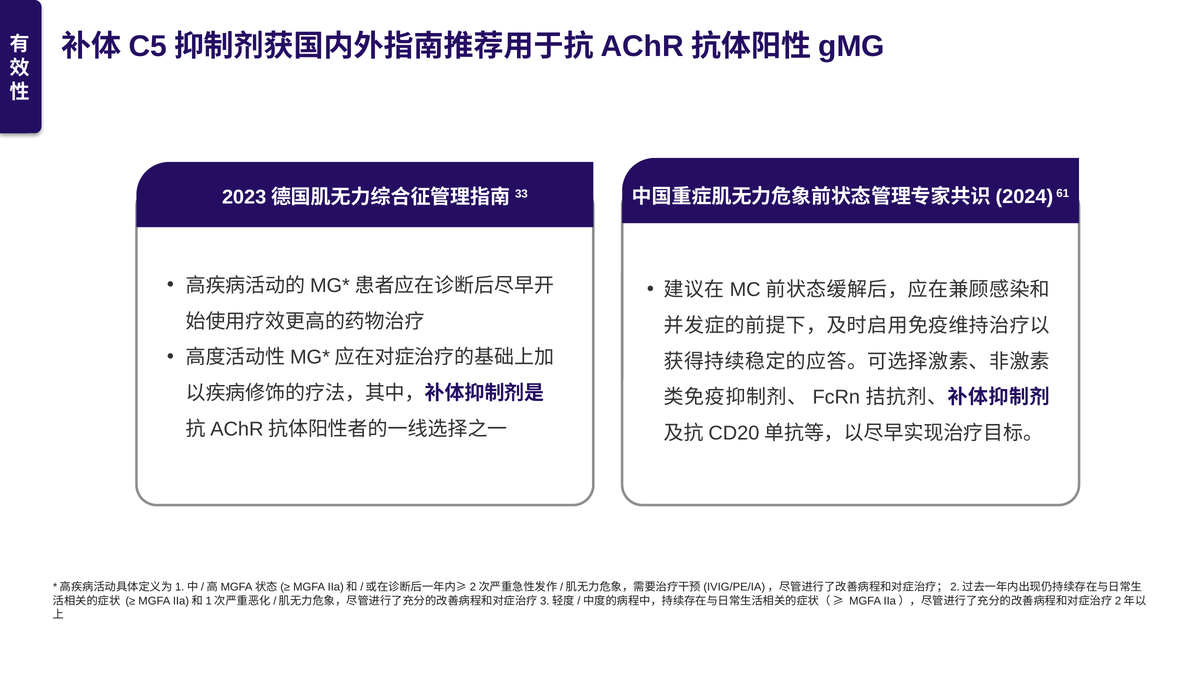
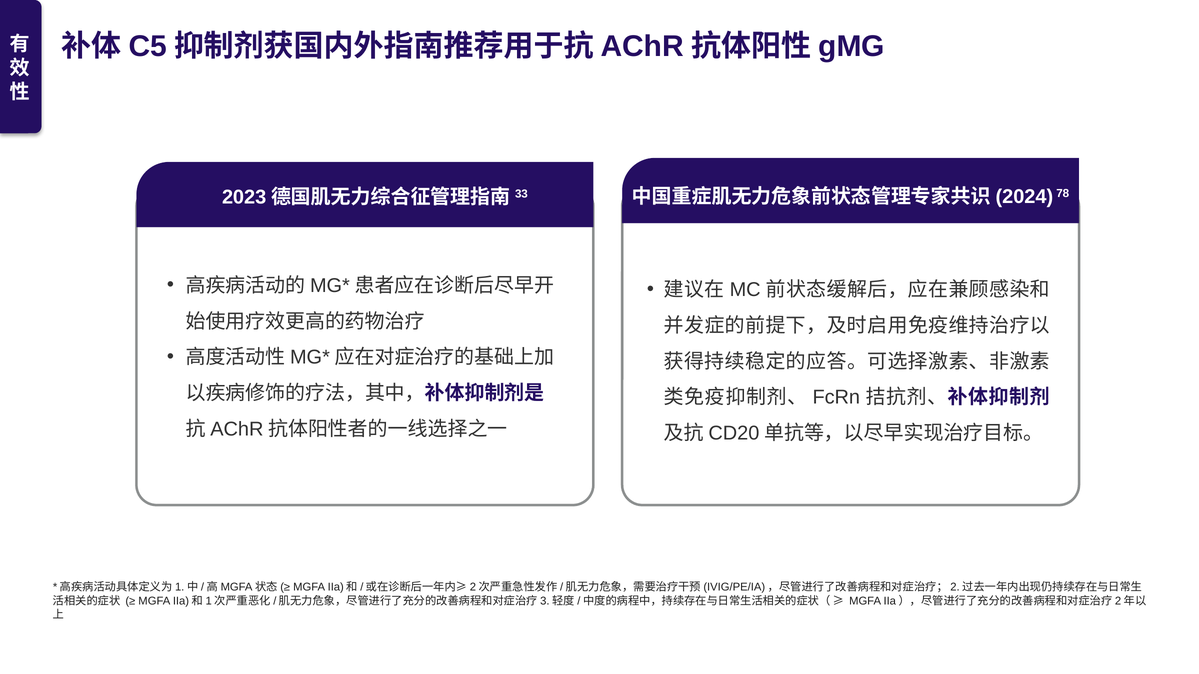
61: 61 -> 78 (1063, 194)
